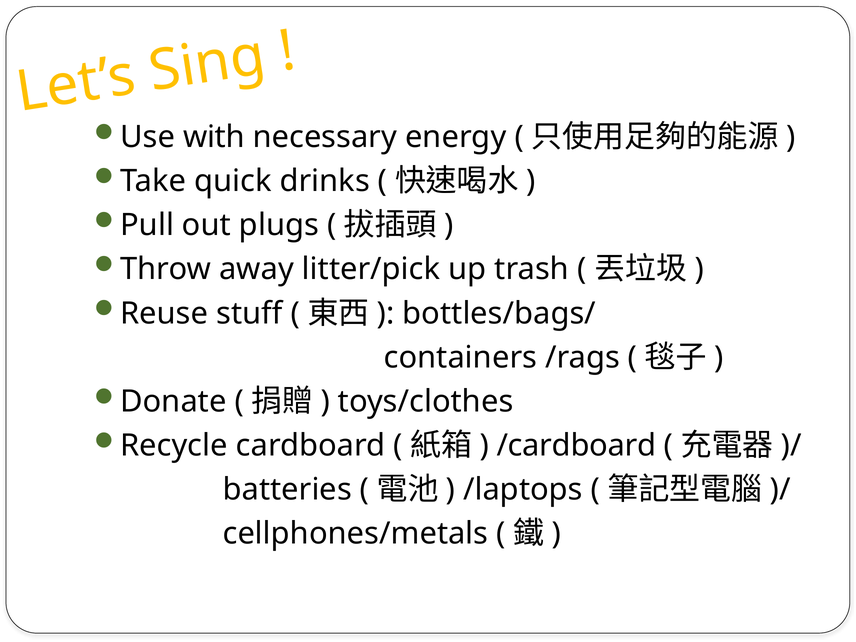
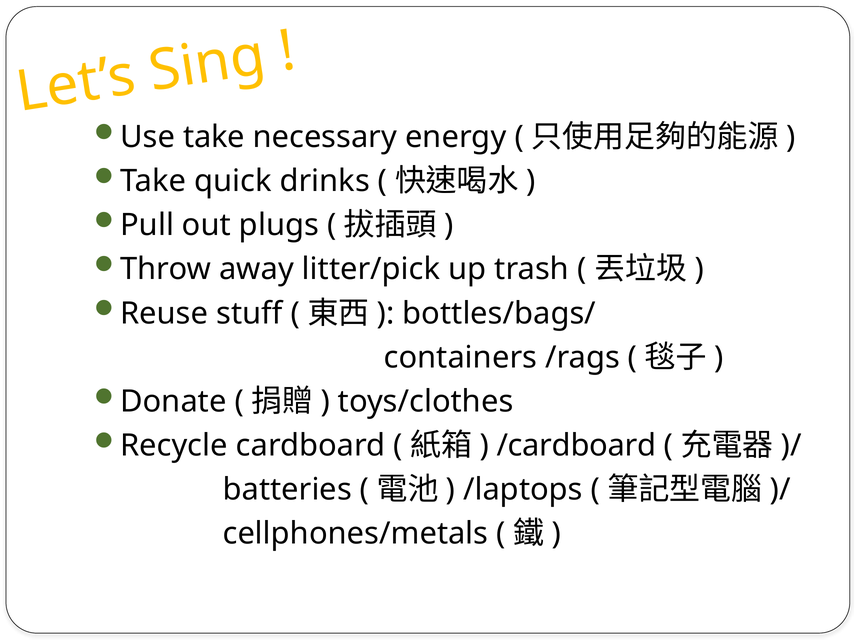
Use with: with -> take (214, 137)
